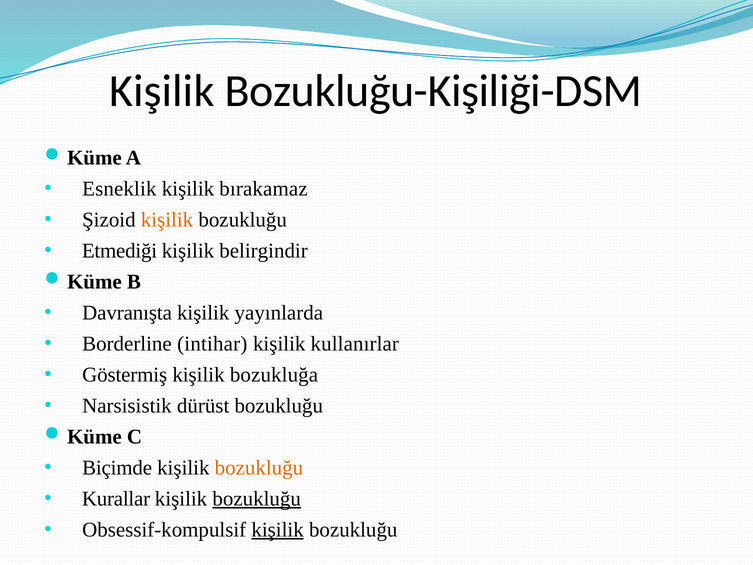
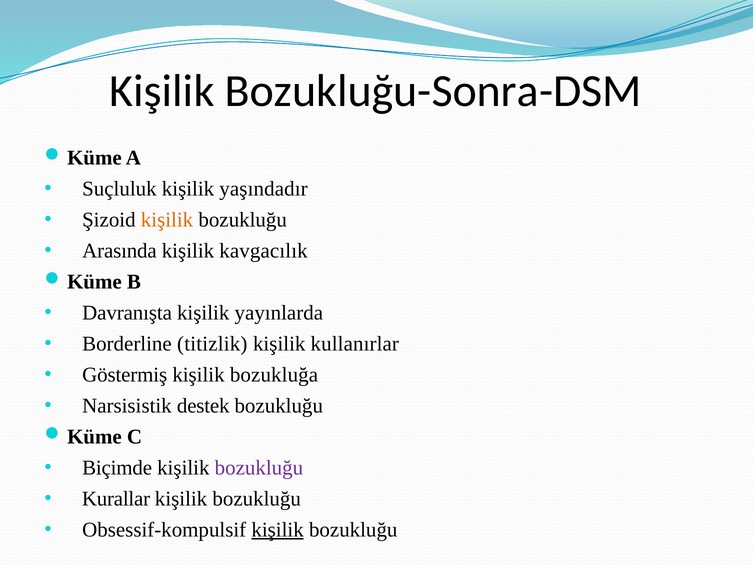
Bozukluğu-Kişiliği-DSM: Bozukluğu-Kişiliği-DSM -> Bozukluğu-Sonra-DSM (433, 91)
Esneklik: Esneklik -> Suçluluk (119, 189)
bırakamaz: bırakamaz -> yaşındadır (264, 189)
Etmediği: Etmediği -> Arasında (119, 251)
belirgindir: belirgindir -> kavgacılık (263, 251)
intihar: intihar -> titizlik (212, 344)
dürüst: dürüst -> destek (203, 406)
bozukluğu colour: orange -> purple (259, 468)
bozukluğu underline: present -> none (257, 499)
